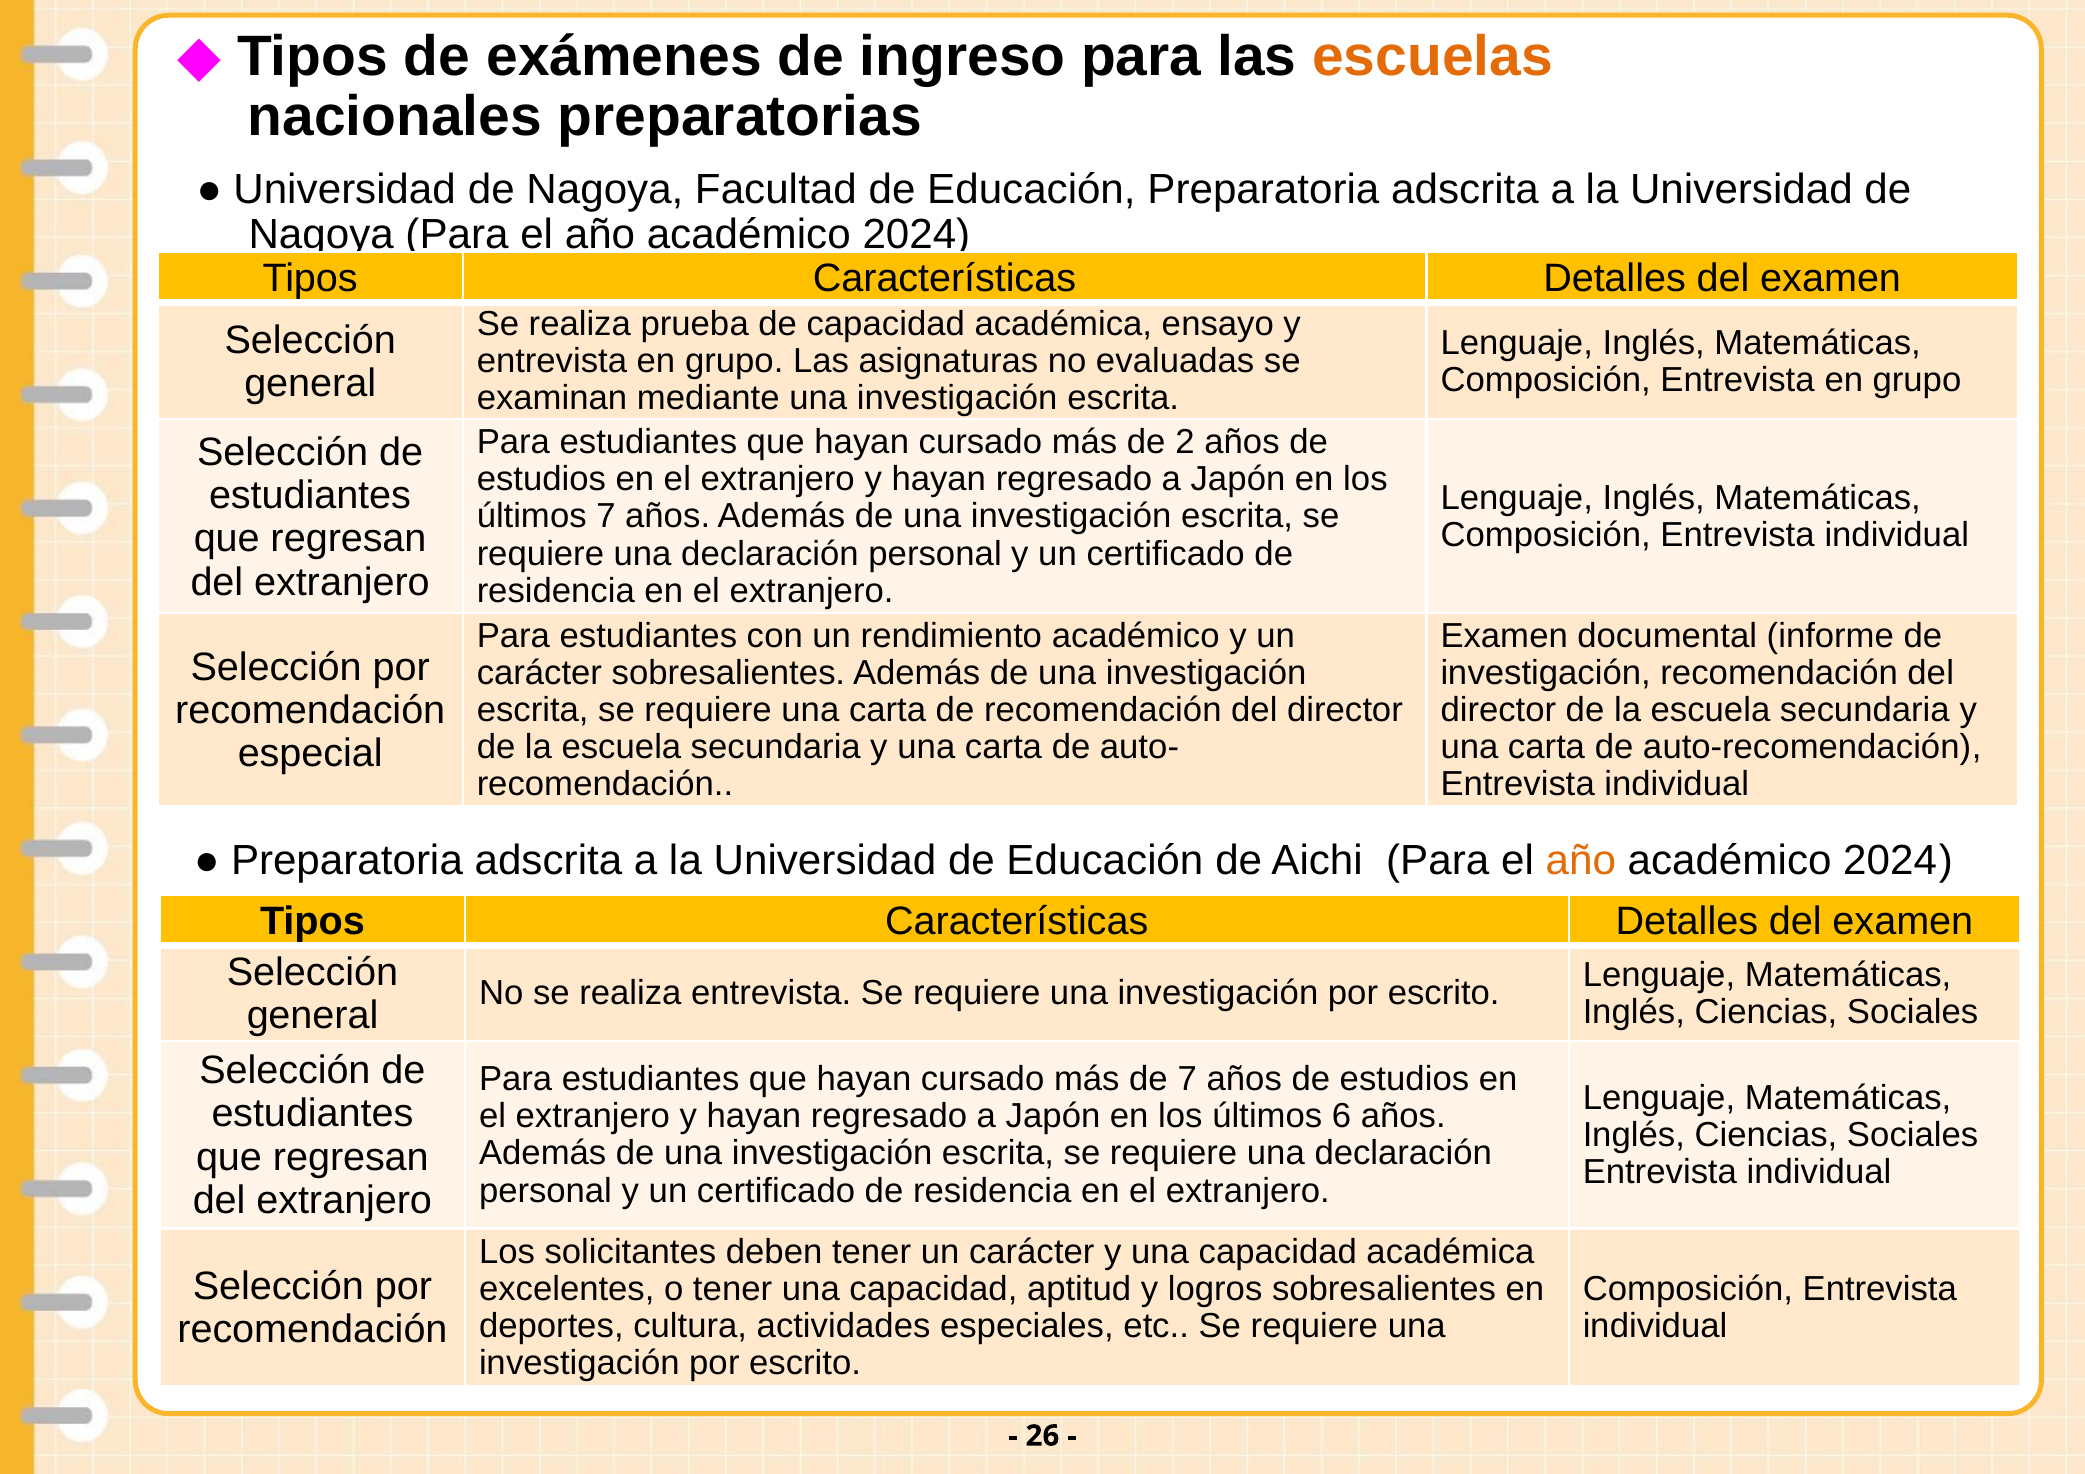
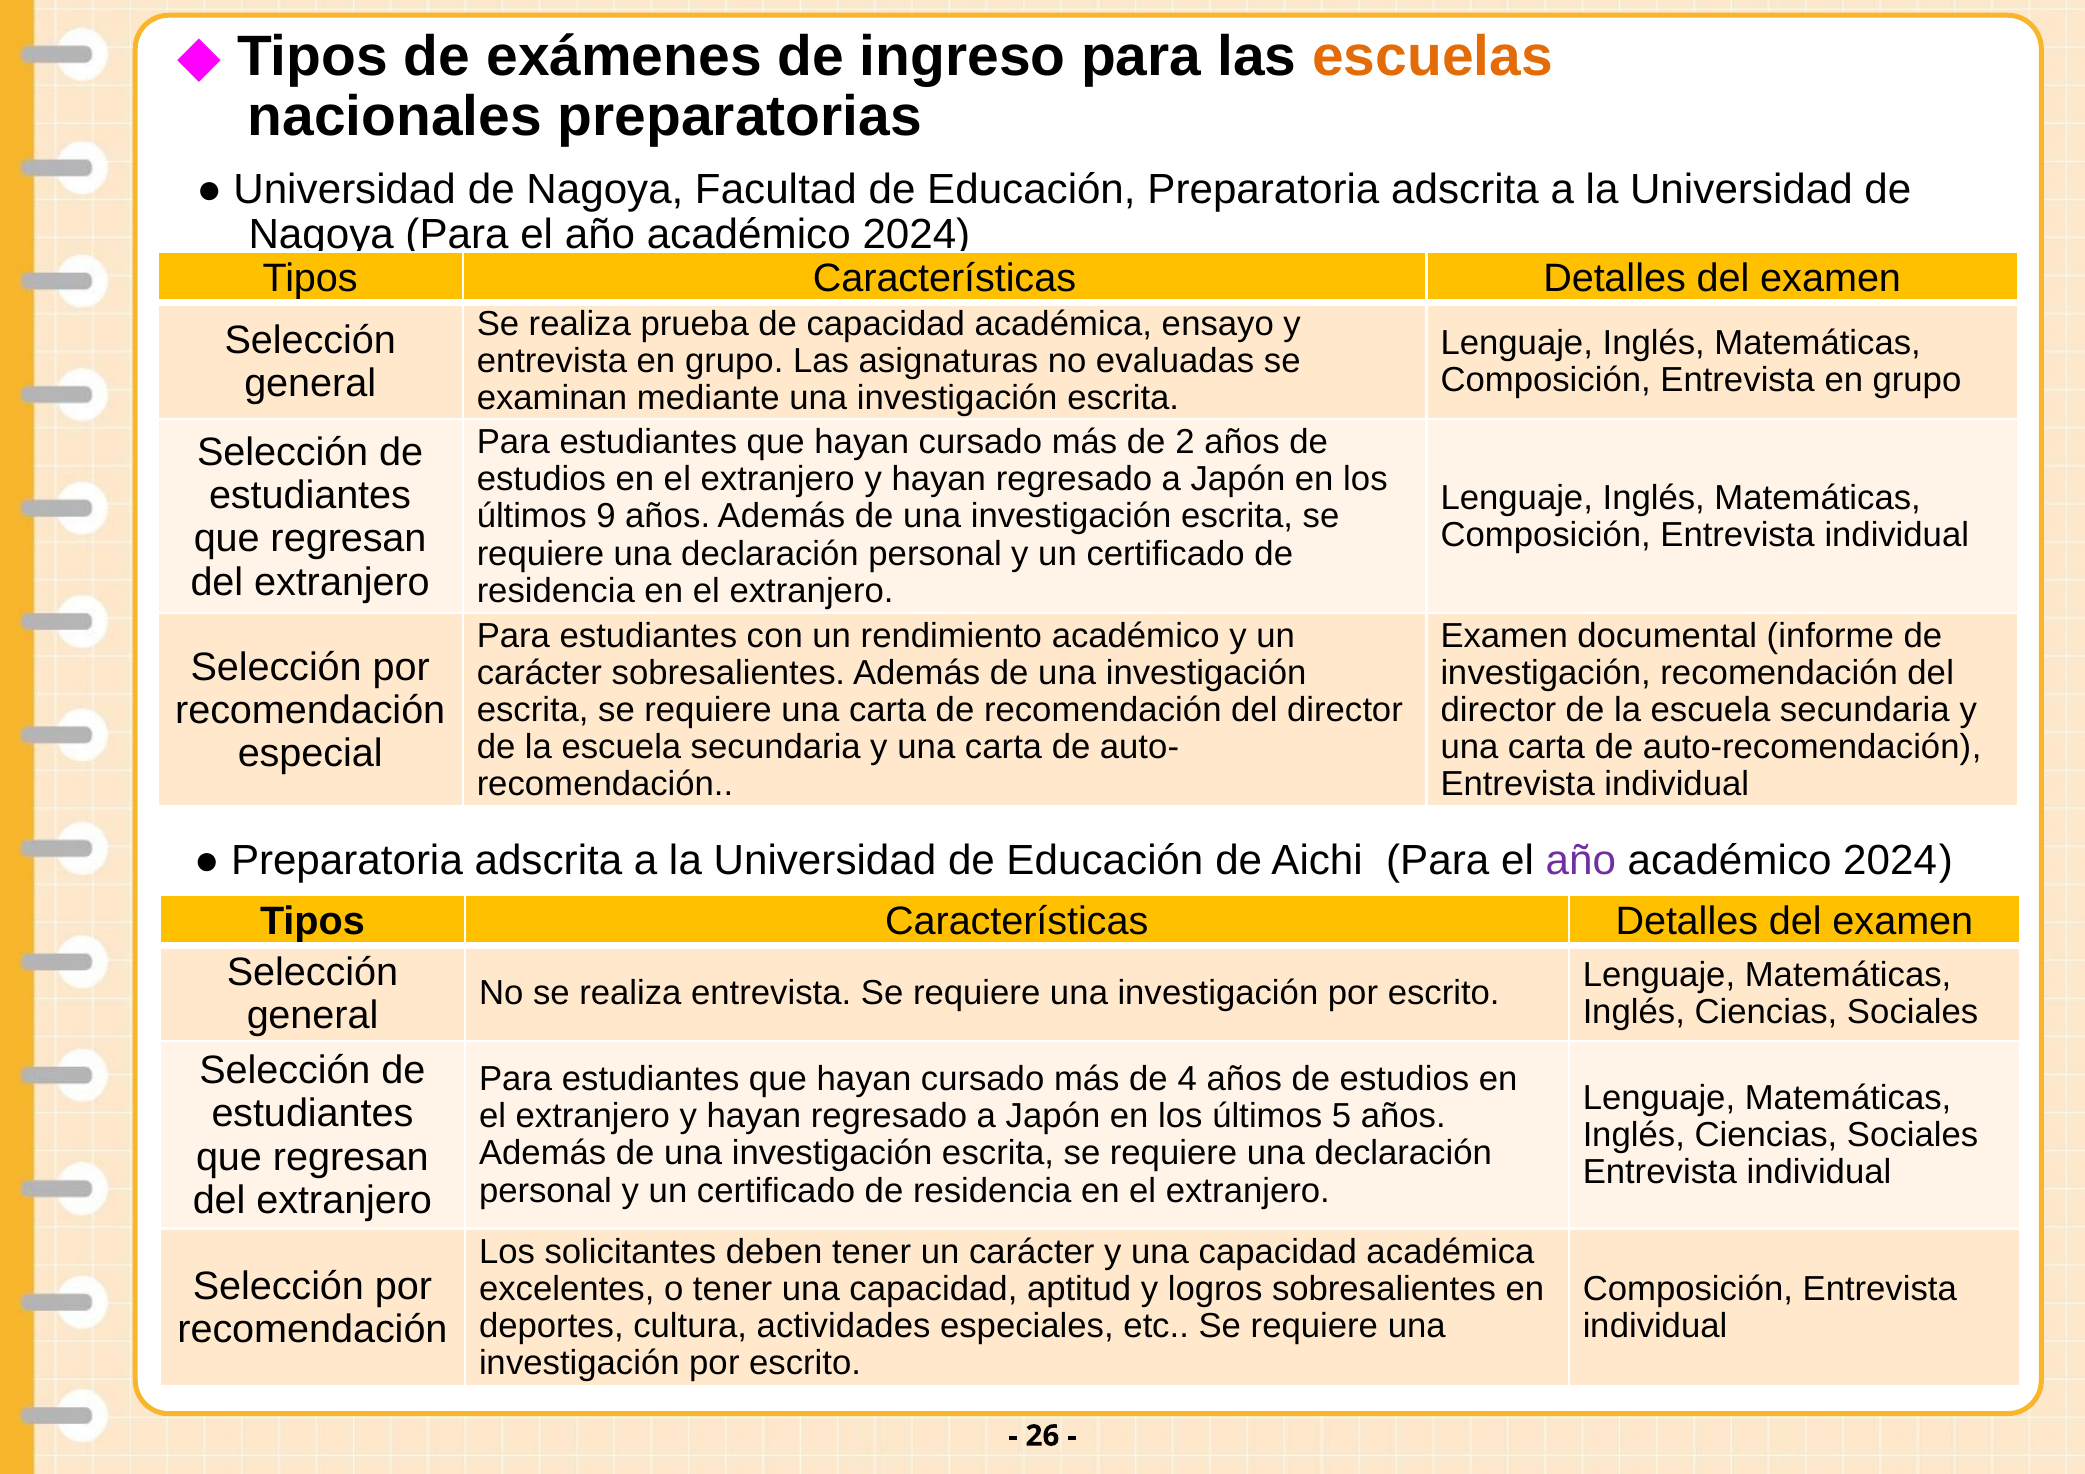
últimos 7: 7 -> 9 (606, 517)
año colour: orange -> purple (1581, 861)
de 7: 7 -> 4 (1187, 1079)
6: 6 -> 5 (1341, 1117)
